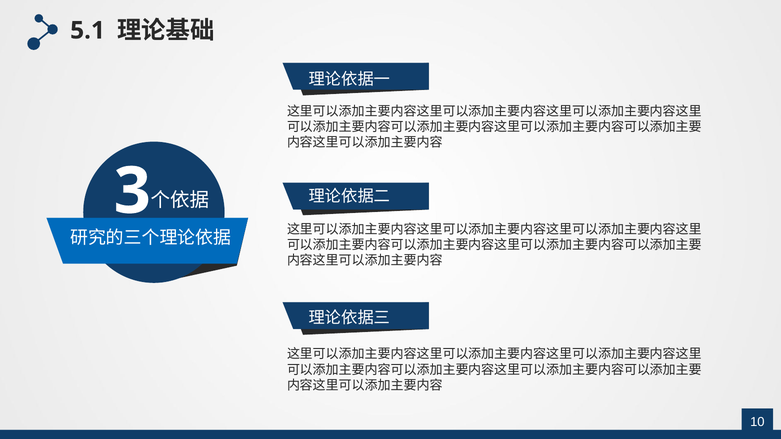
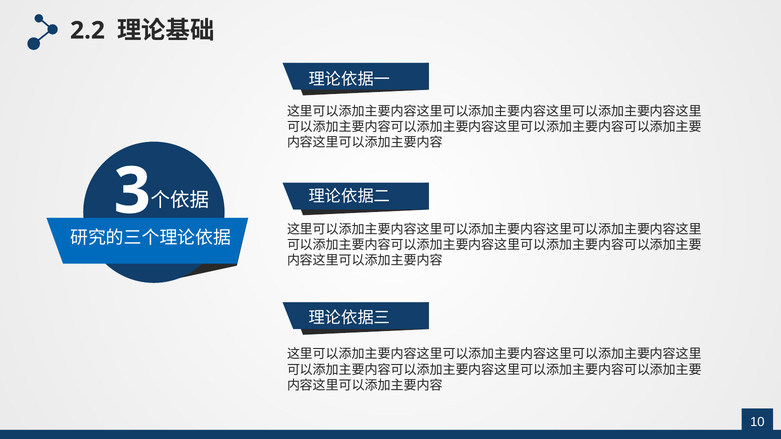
5.1: 5.1 -> 2.2 (88, 30)
